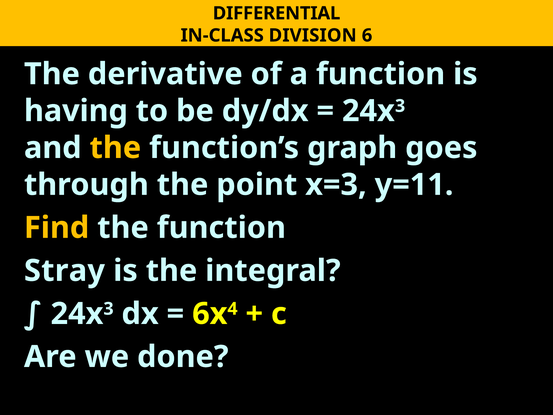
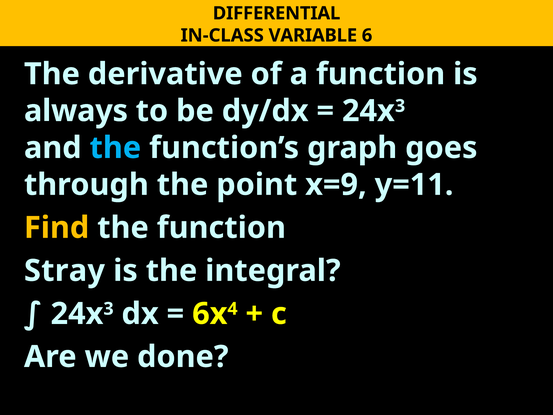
DIVISION: DIVISION -> VARIABLE (313, 35)
having: having -> always (76, 111)
the colour: yellow -> light blue (115, 148)
x=3: x=3 -> x=9 (336, 185)
